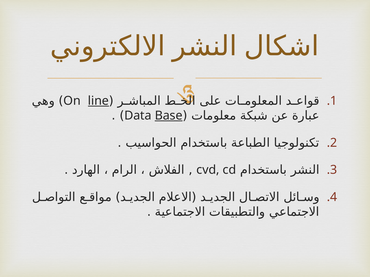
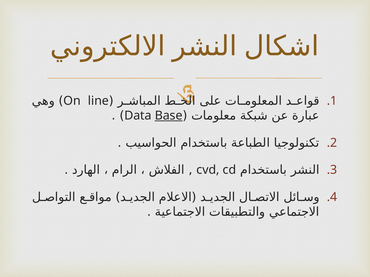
line underline: present -> none (98, 101)
